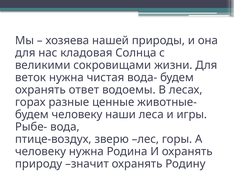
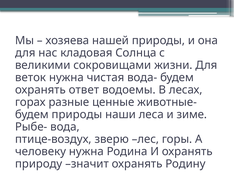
будем человеку: человеку -> природы (77, 114)
игры: игры -> зиме (192, 114)
